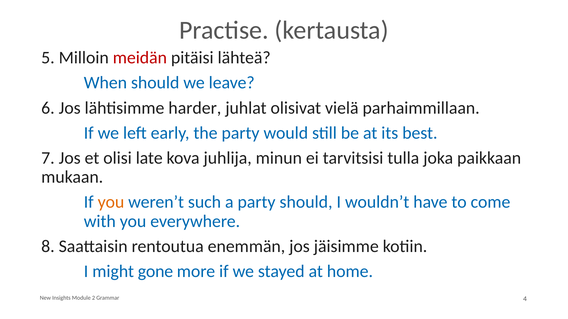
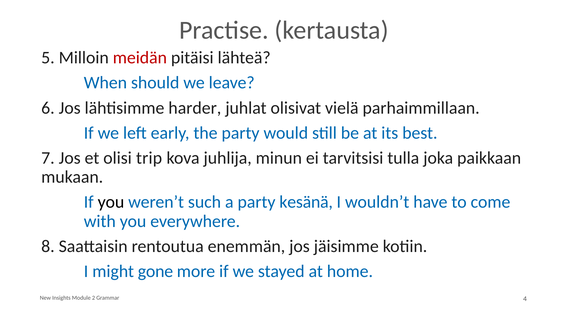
late: late -> trip (149, 158)
you colour: orange -> black (111, 202)
party should: should -> kesänä (306, 202)
